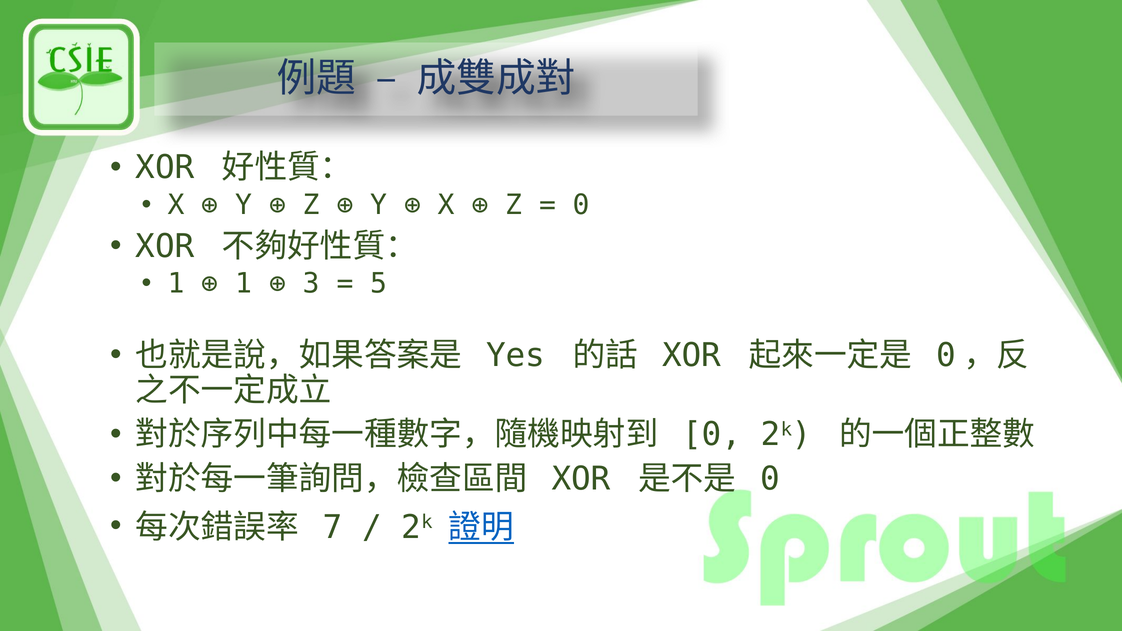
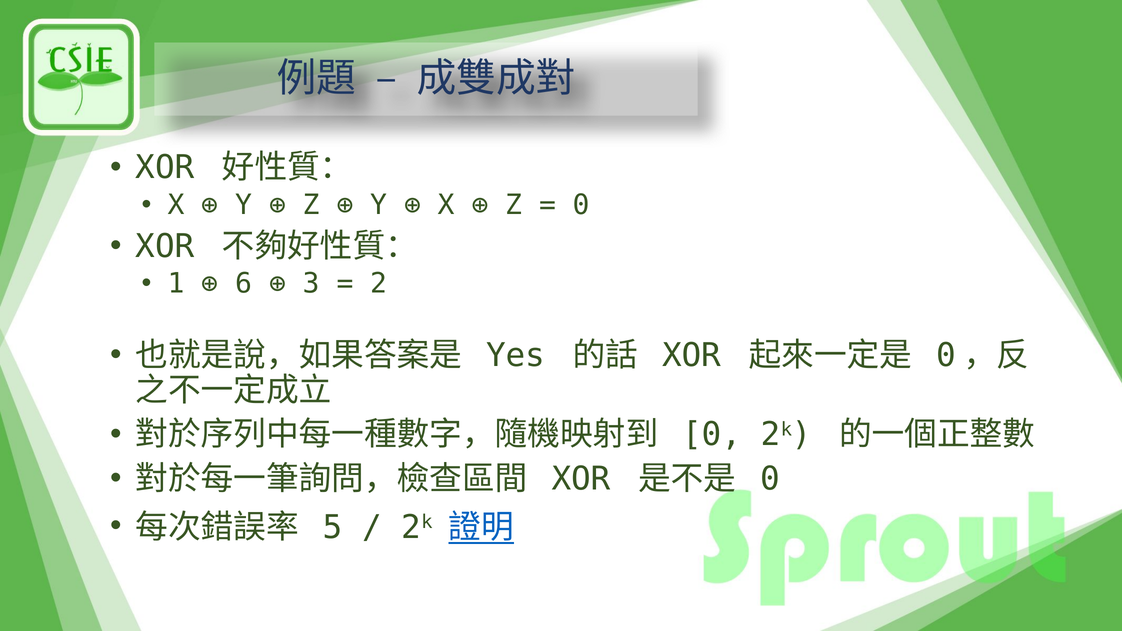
1: 1 -> 6 (244, 284)
5: 5 -> 2 (379, 284)
7: 7 -> 5 (333, 527)
